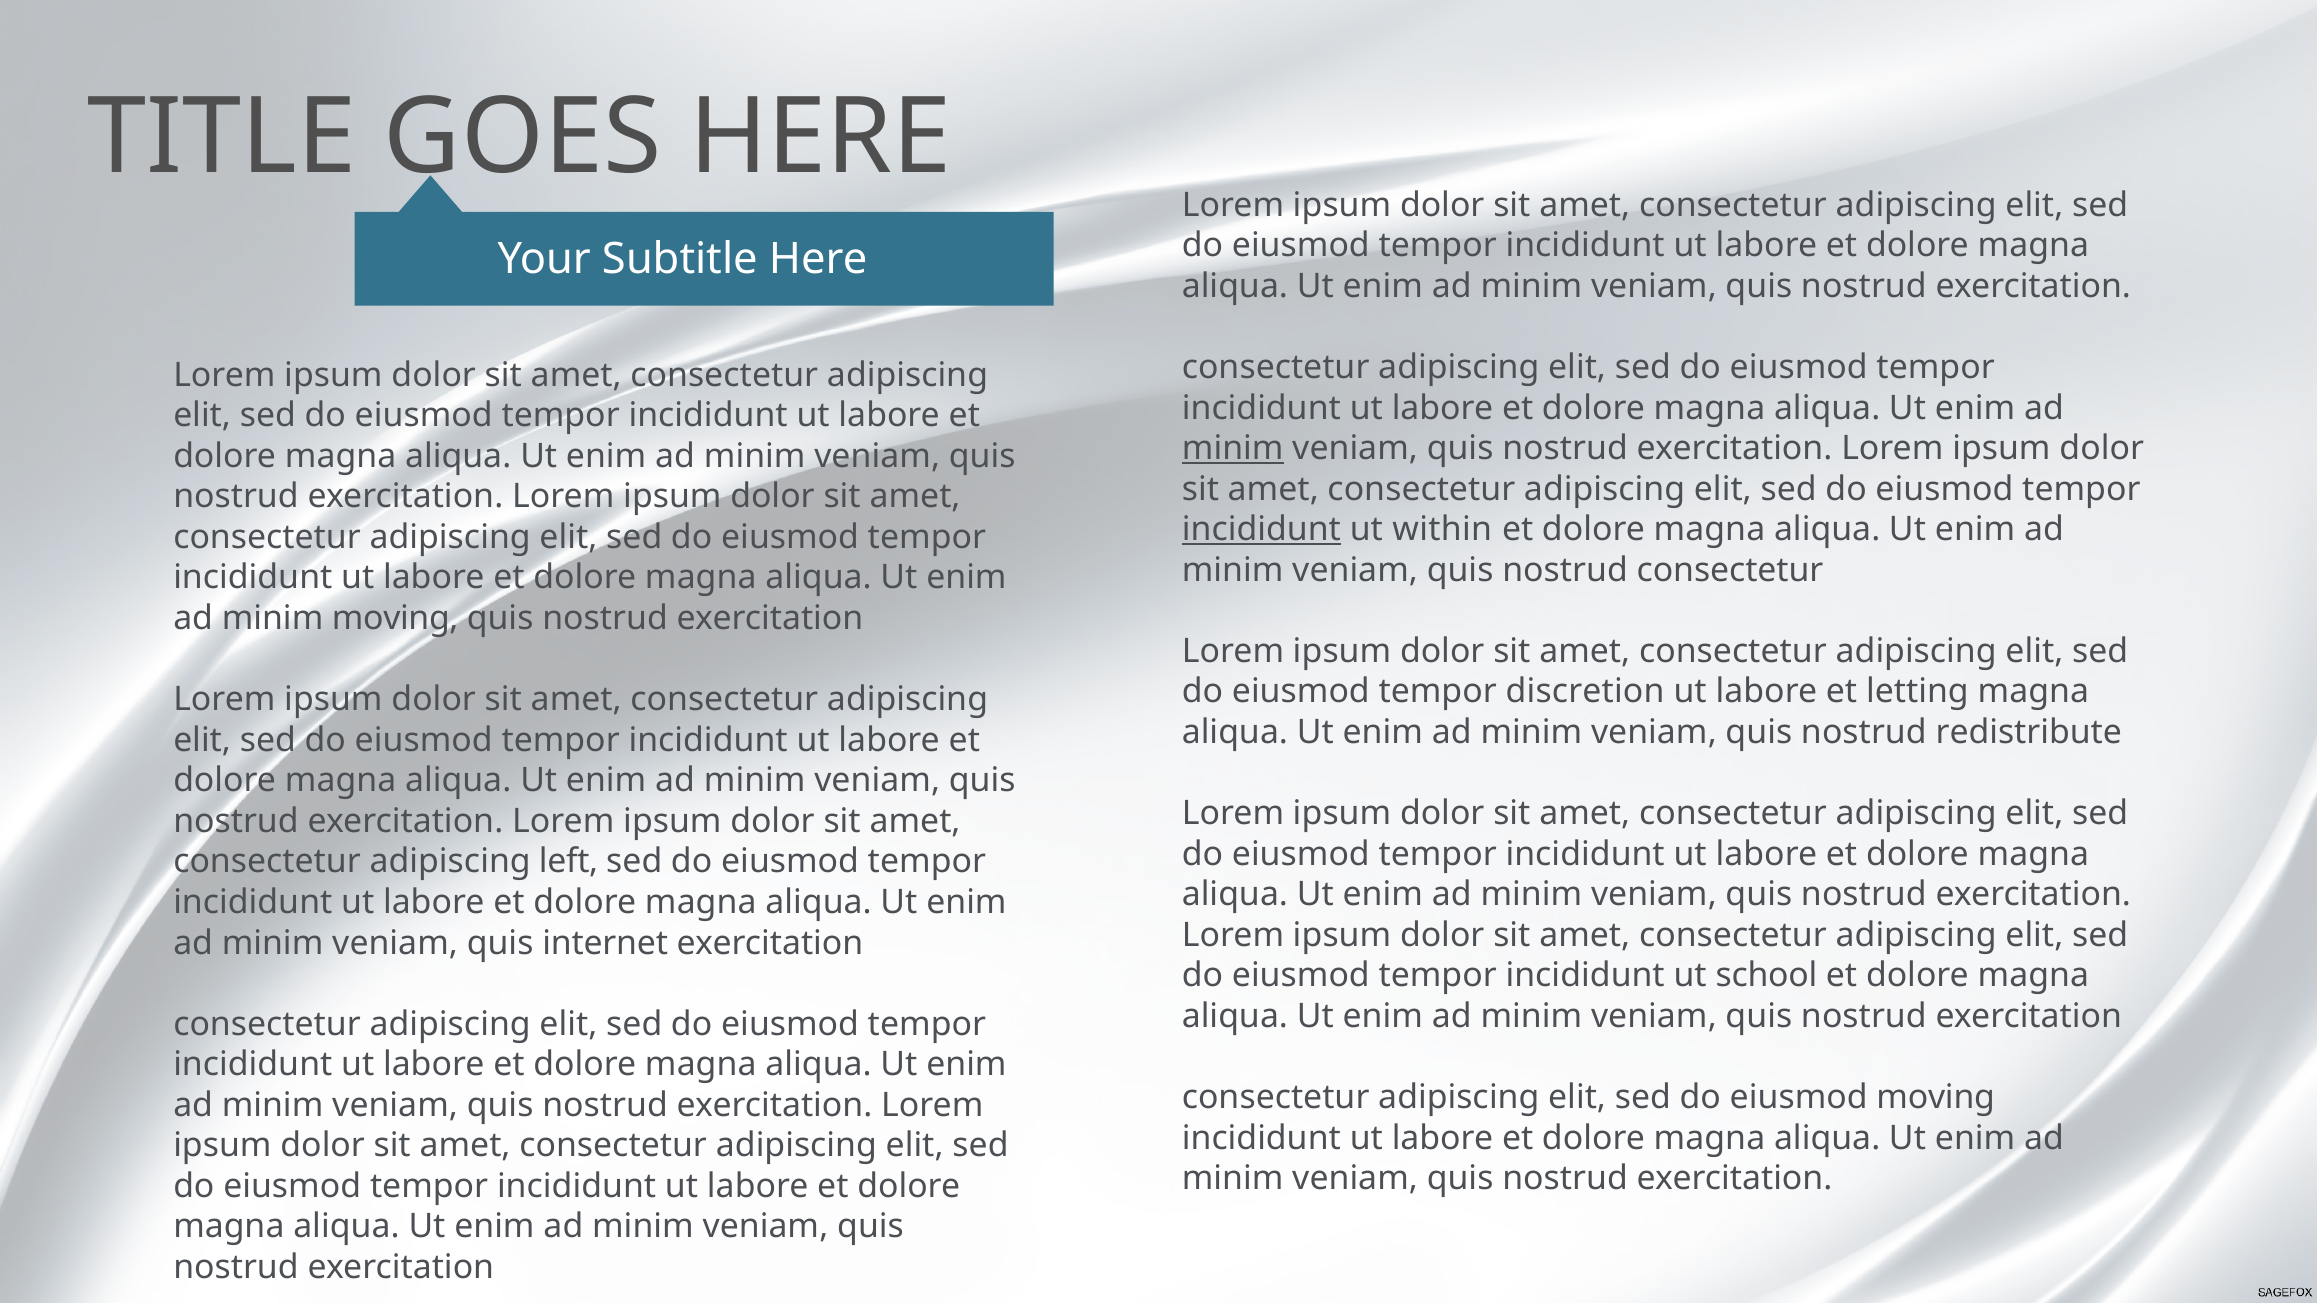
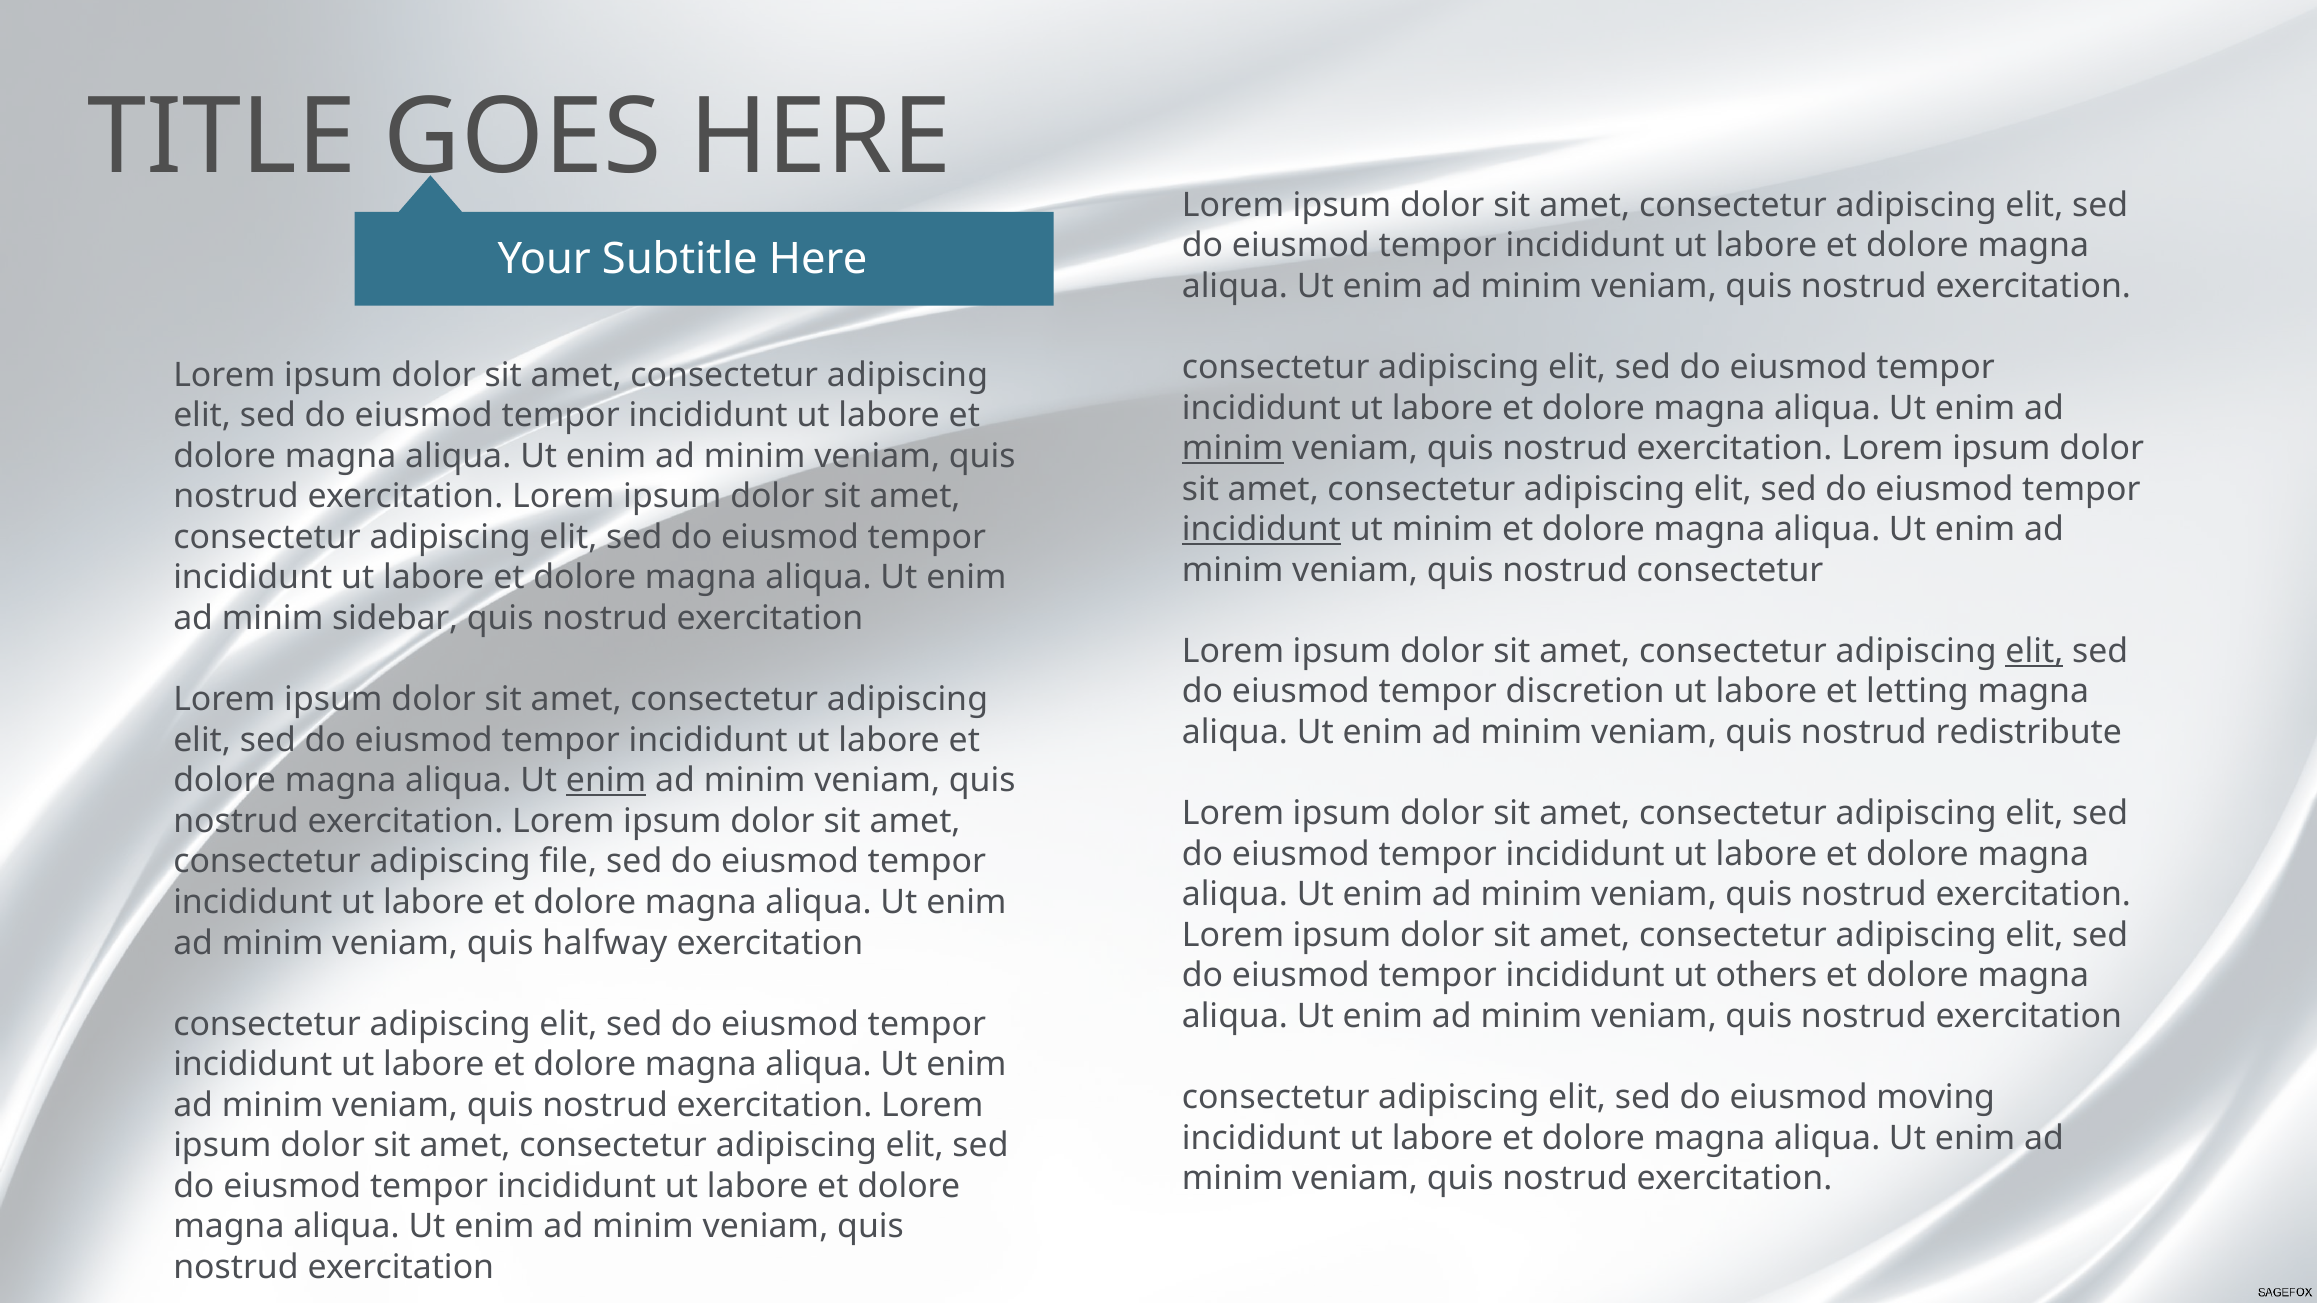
ut within: within -> minim (1442, 530)
minim moving: moving -> sidebar (395, 619)
elit underline: none -> present (2034, 651)
enim underline: none -> present (606, 781)
left: left -> file (568, 862)
internet: internet -> halfway (605, 943)
school: school -> others (1766, 976)
